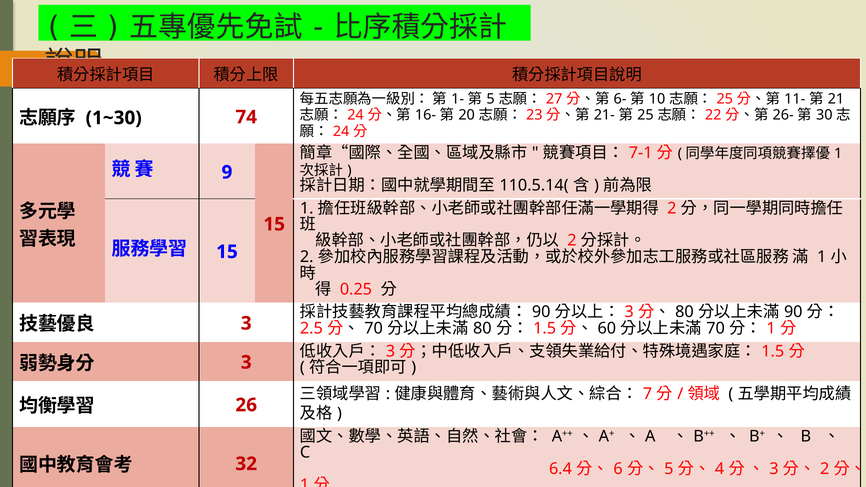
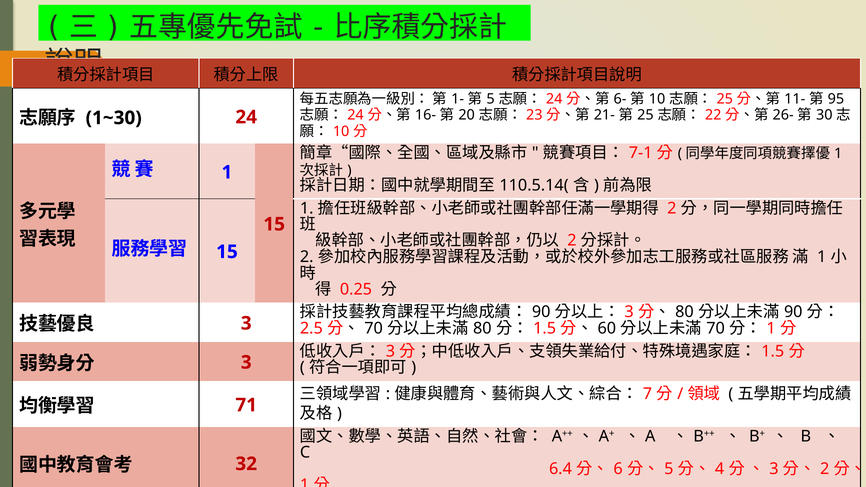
27: 27 -> 24 (554, 99)
21: 21 -> 95 (836, 99)
1~30 74: 74 -> 24 (246, 117)
24: 24 -> 10 (341, 131)
9: 9 -> 1 (227, 172)
26: 26 -> 71 (246, 405)
